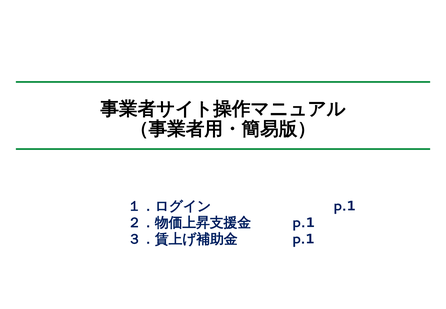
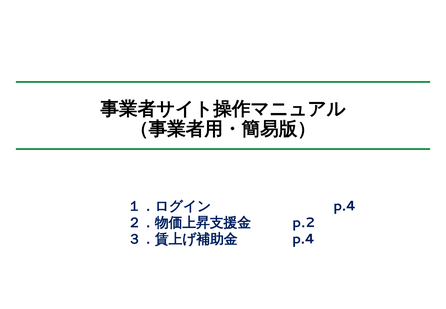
p.1: p.1 -> p.4 (345, 206)
p.1: p.1 -> p.2 (304, 222)
p.1: p.1 -> p.4 (304, 239)
